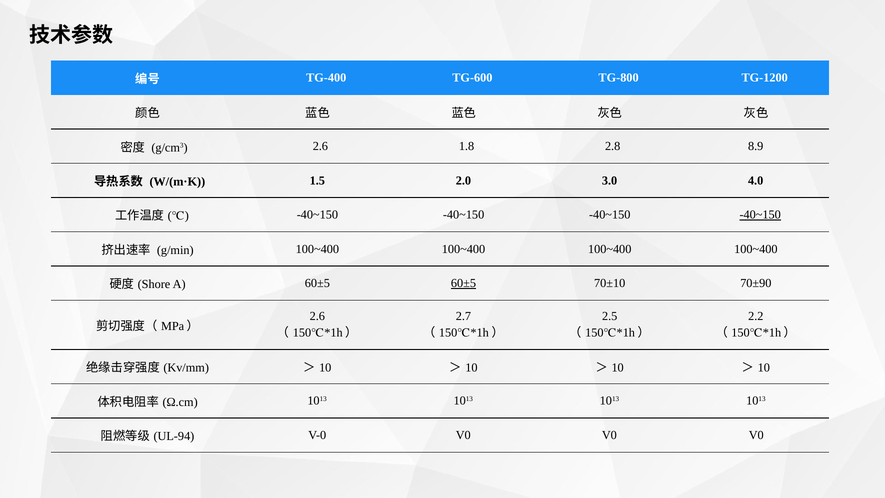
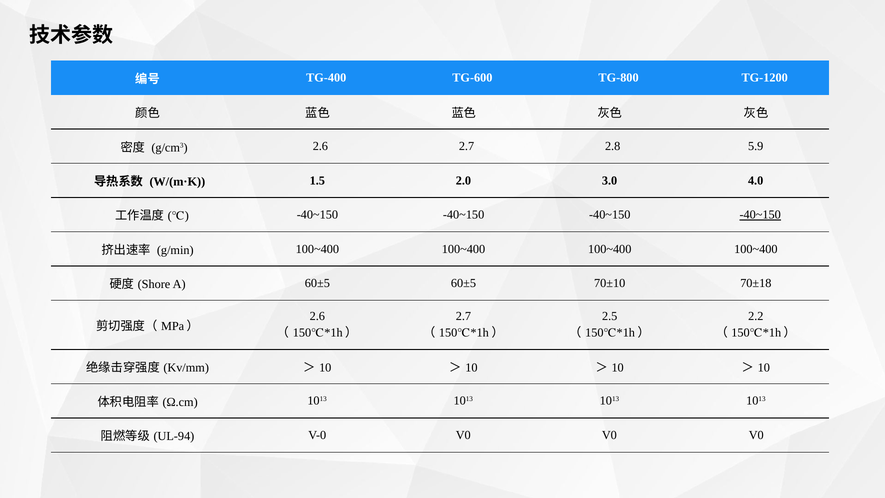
2.6 1.8: 1.8 -> 2.7 (467, 146)
8.9: 8.9 -> 5.9 (756, 146)
60±5 underline: present -> none (464, 283)
70±90: 70±90 -> 70±18 (756, 283)
